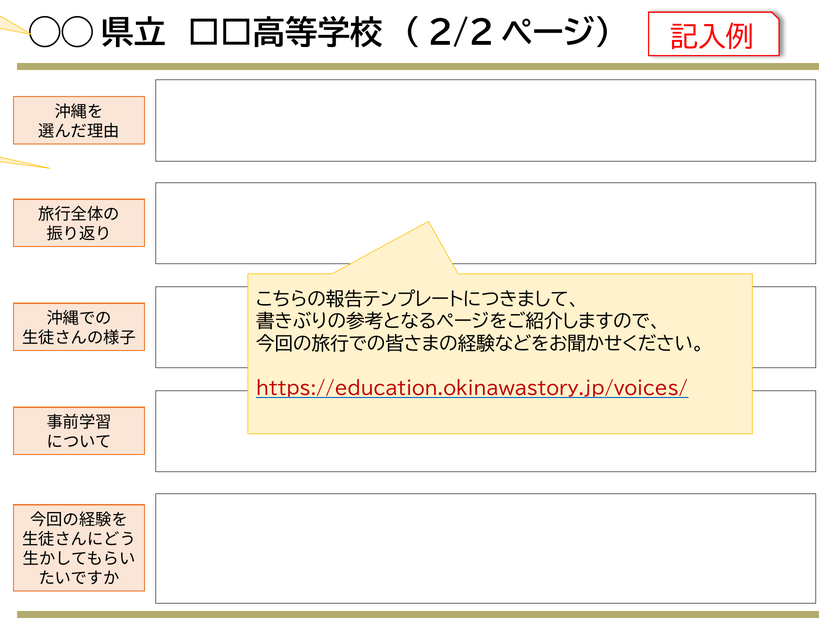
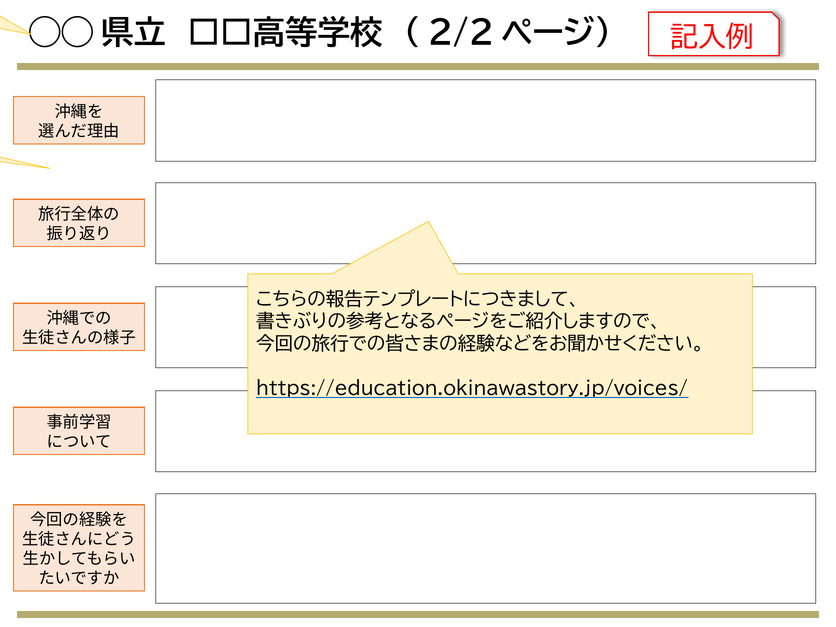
https://education.okinawastory.jp/voices/ colour: red -> black (472, 389)
